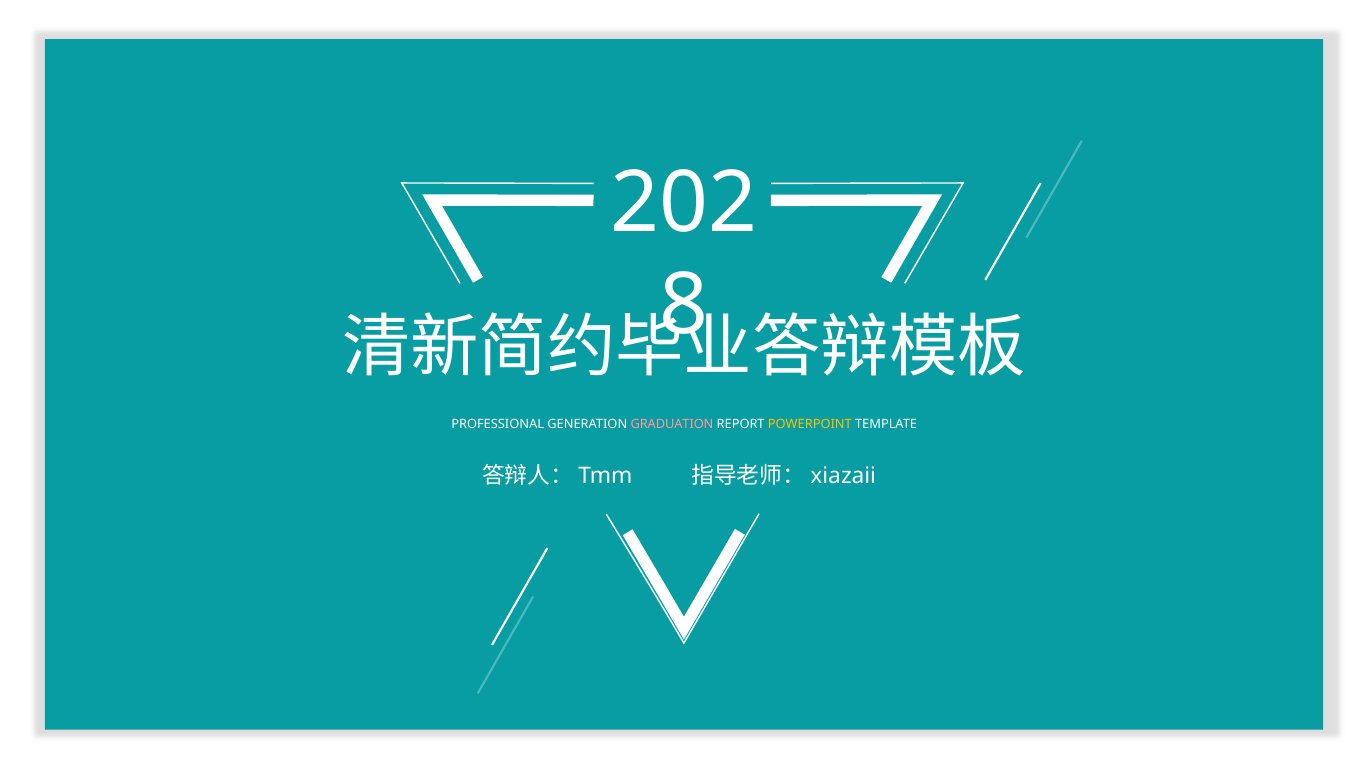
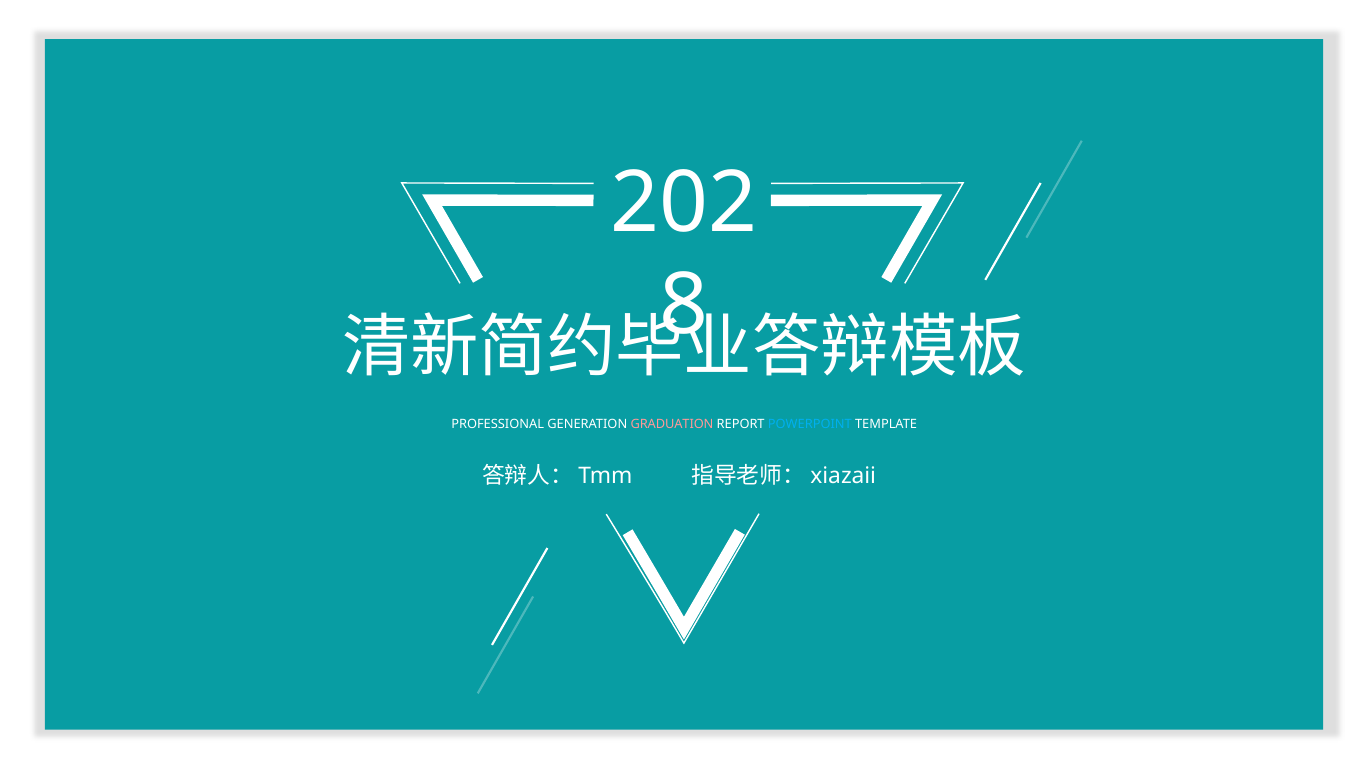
POWERPOINT colour: yellow -> light blue (810, 425)
